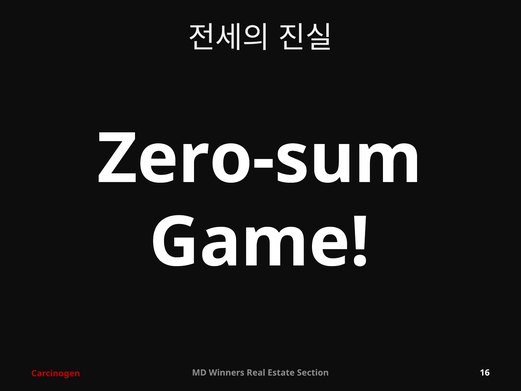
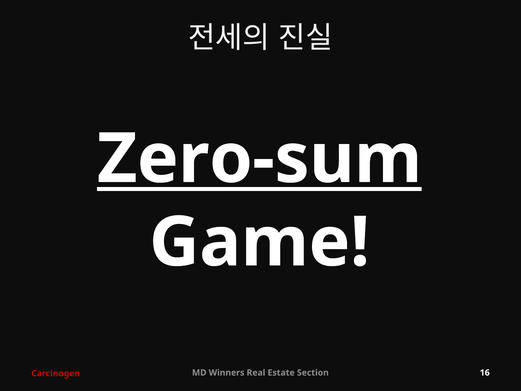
Zero-sum underline: none -> present (260, 159)
